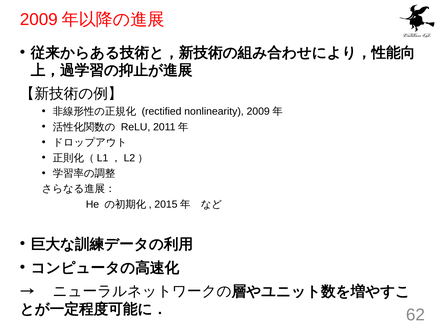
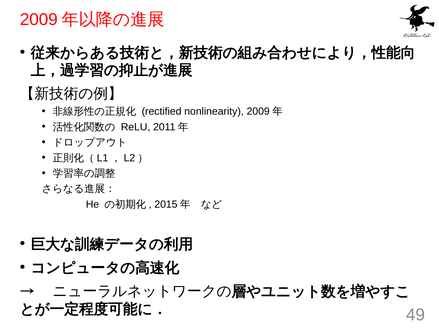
62: 62 -> 49 (415, 315)
